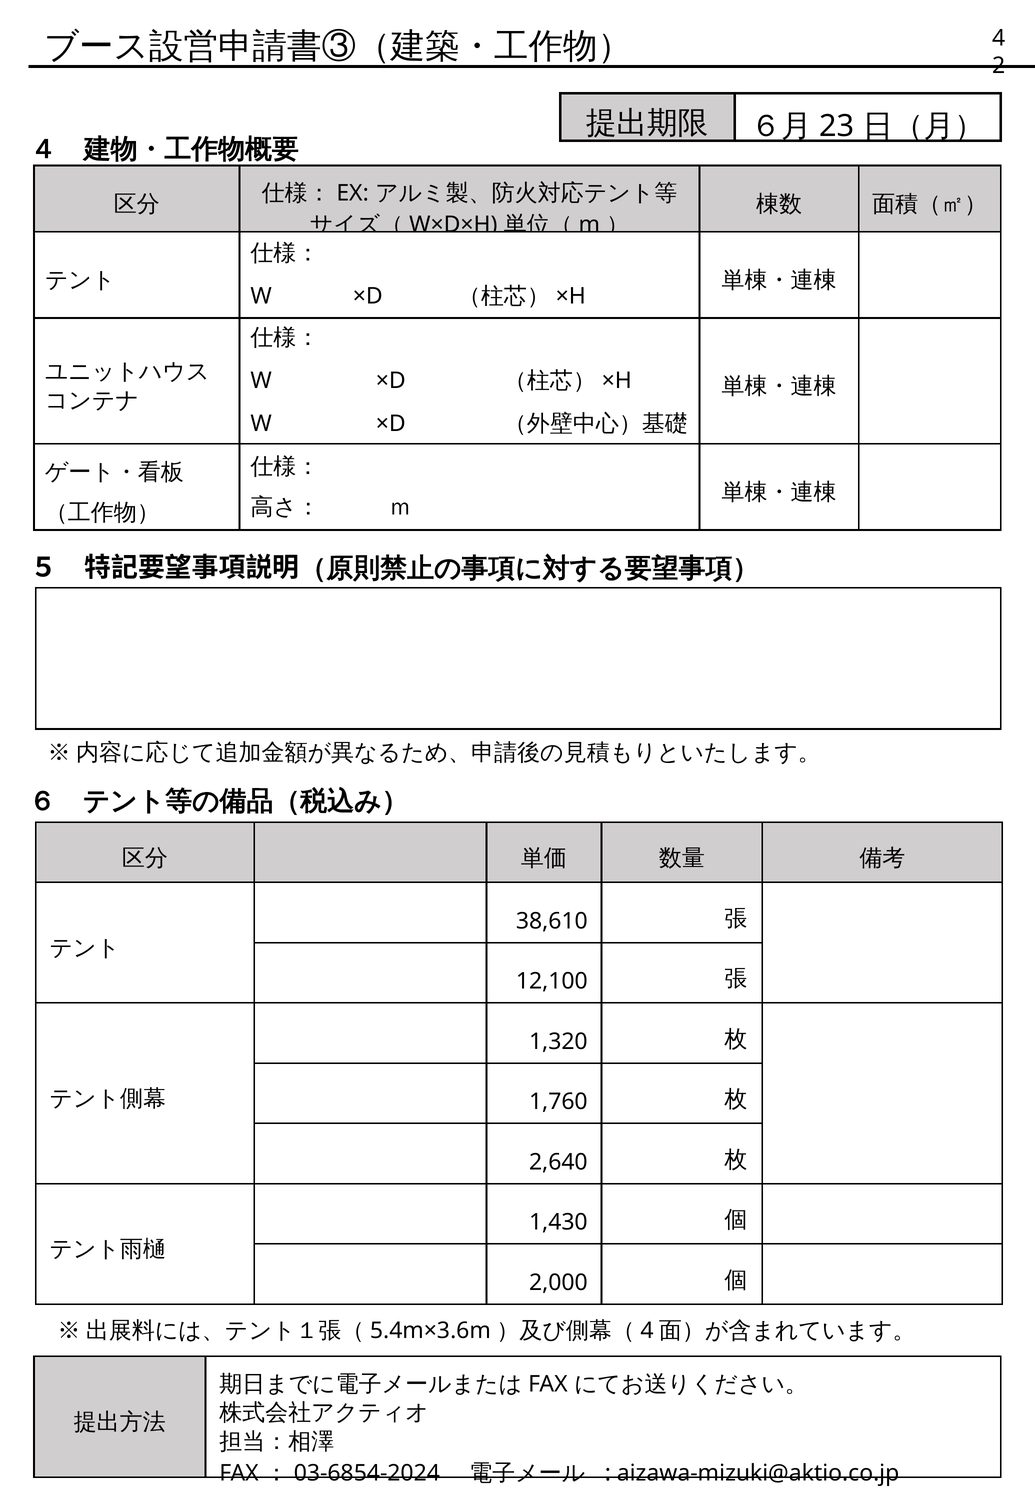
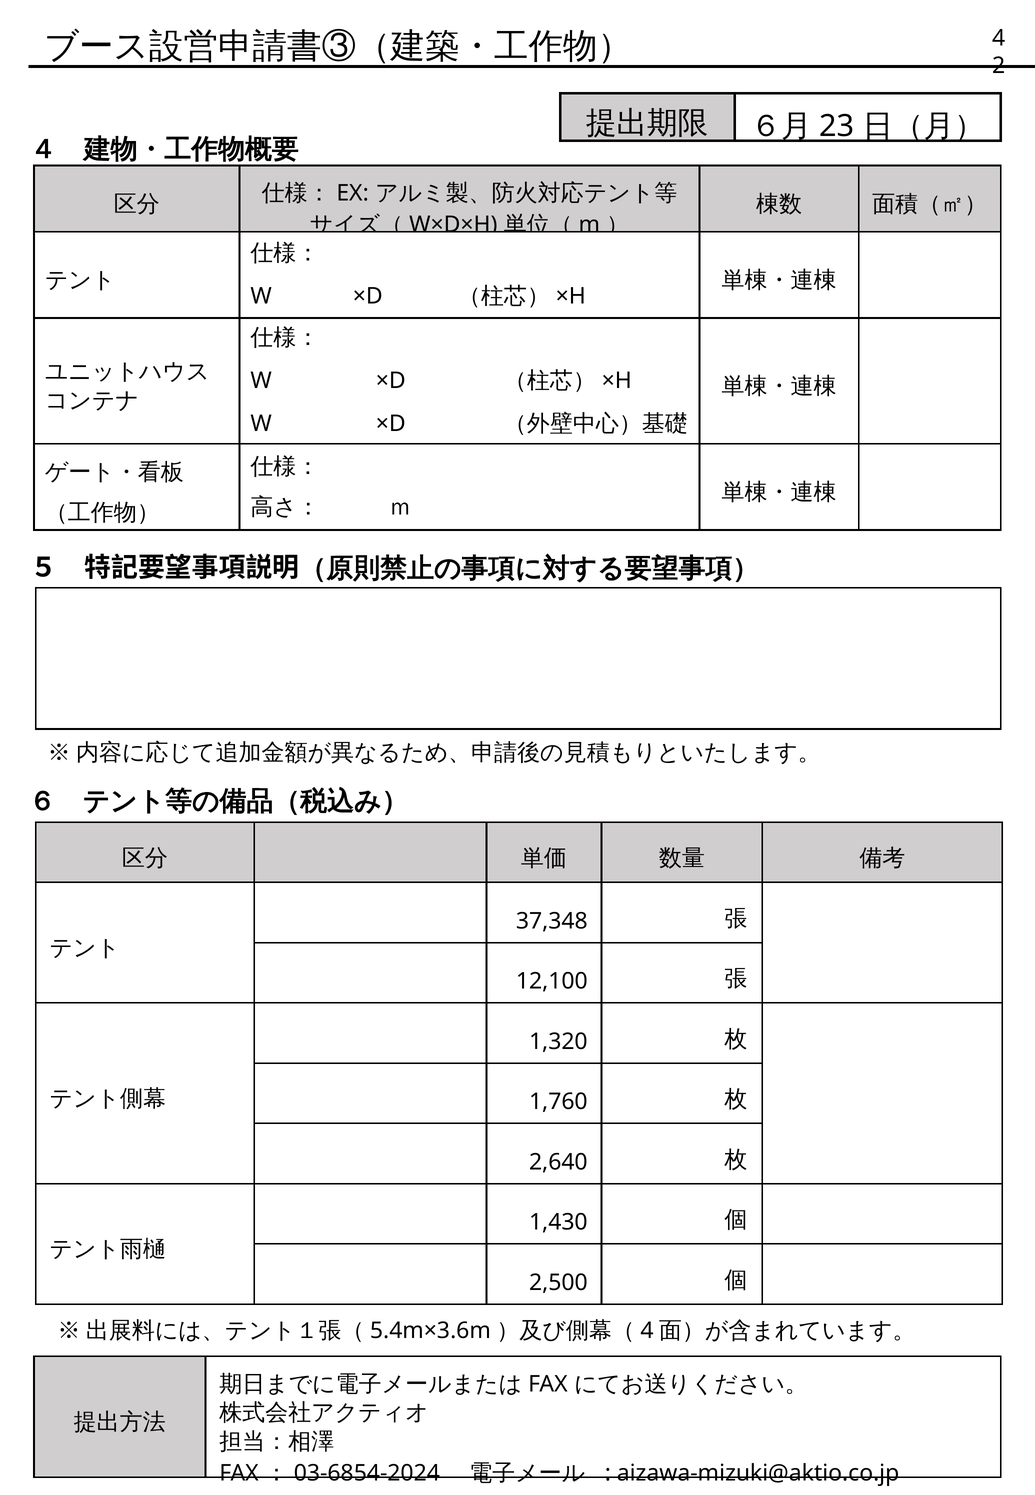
38,610: 38,610 -> 37,348 (552, 921)
2,000: 2,000 -> 2,500 (558, 1283)
